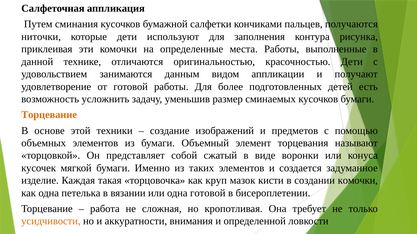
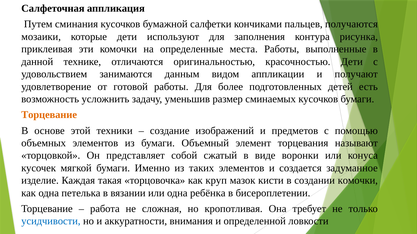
ниточки: ниточки -> мозаики (41, 37)
одна готовой: готовой -> ребёнка (208, 193)
усидчивости colour: orange -> blue (51, 222)
